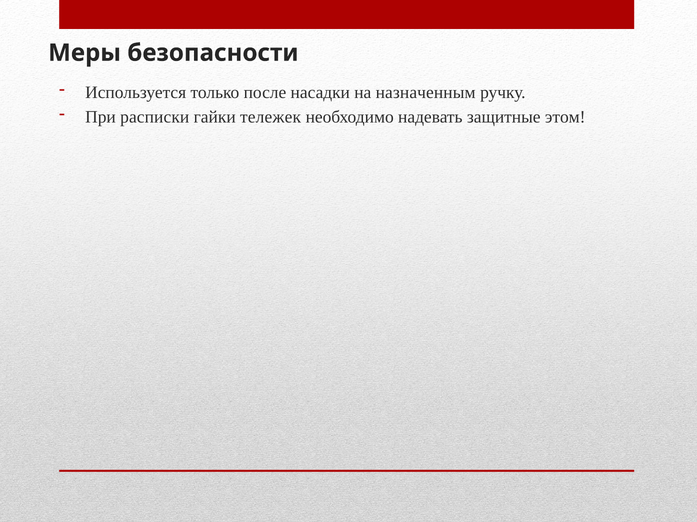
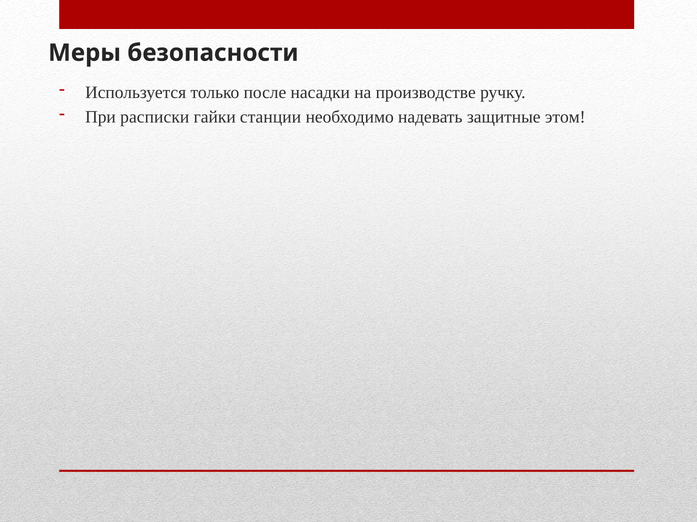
назначенным: назначенным -> производстве (426, 93)
тележек: тележек -> станции (271, 117)
